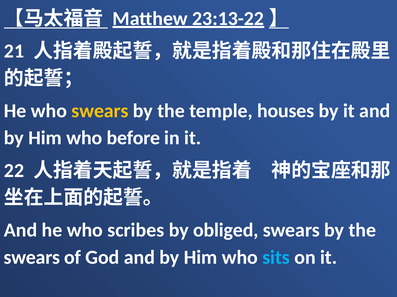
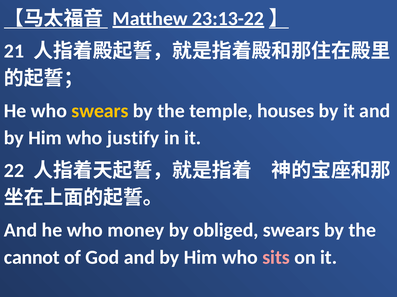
before: before -> justify (133, 138)
scribes: scribes -> money (136, 231)
swears: swears -> cannot (32, 258)
sits colour: light blue -> pink (276, 258)
